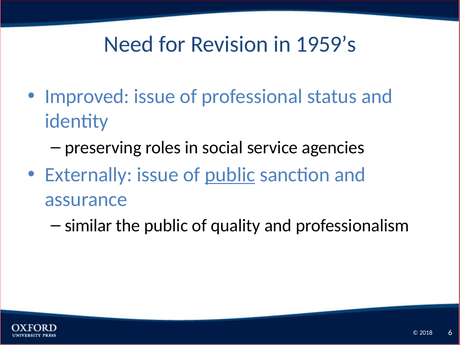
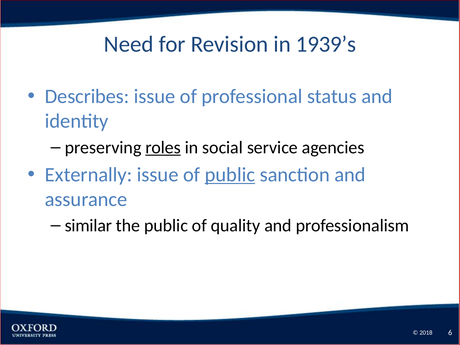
1959’s: 1959’s -> 1939’s (326, 44)
Improved: Improved -> Describes (87, 96)
roles underline: none -> present (163, 147)
